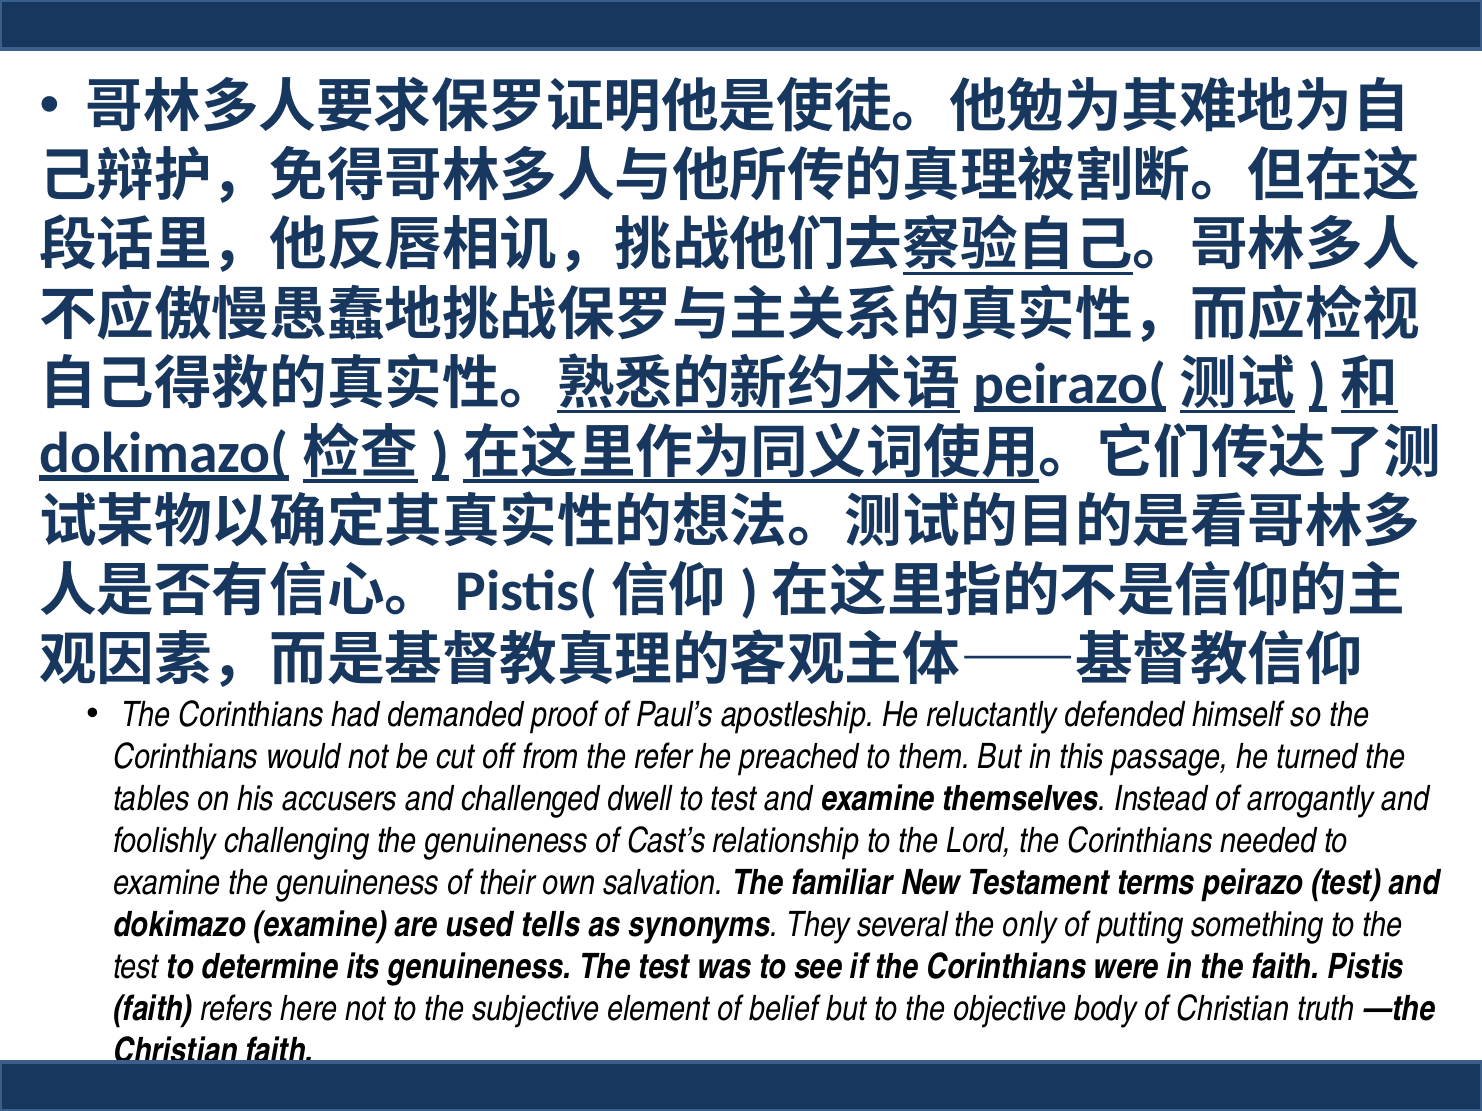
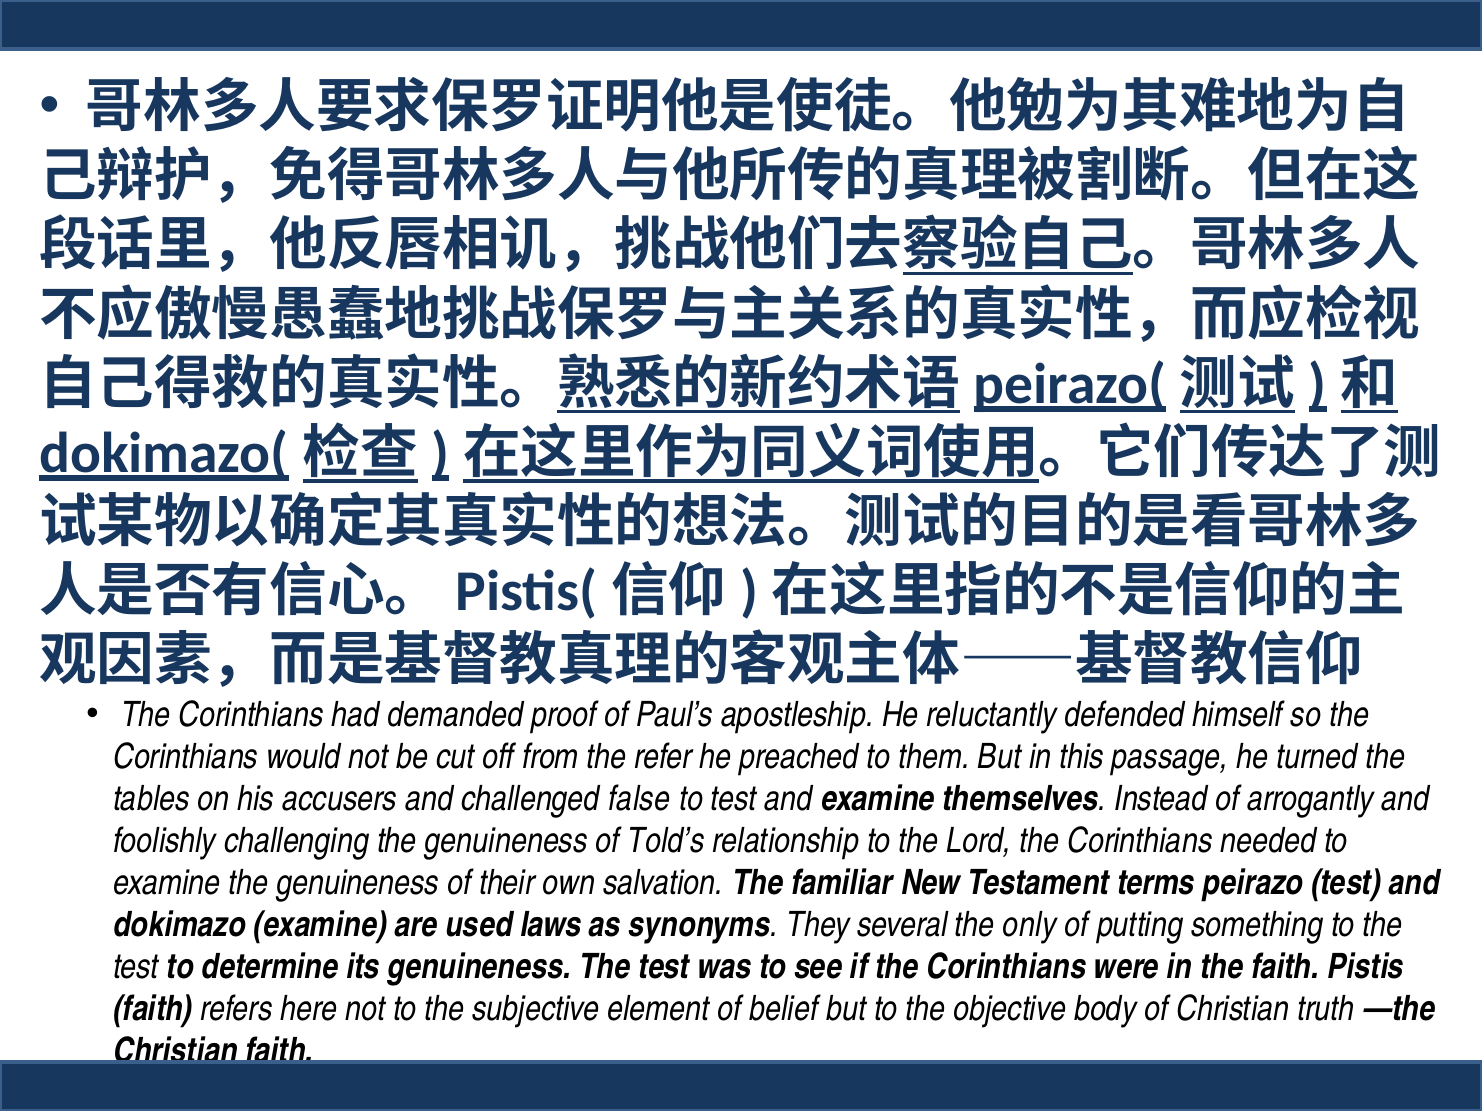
dwell: dwell -> false (639, 799)
Cast’s: Cast’s -> Told’s (666, 841)
tells: tells -> laws (551, 925)
